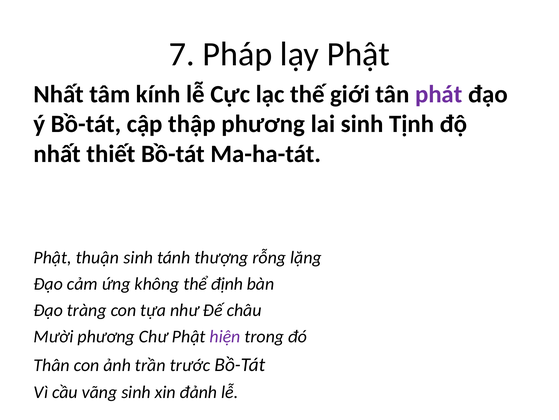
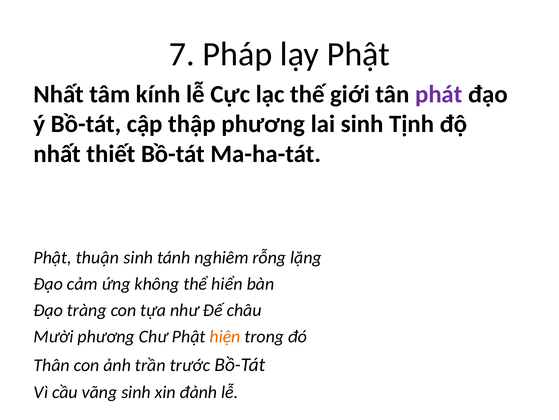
thượng: thượng -> nghiêm (221, 257)
định: định -> hiển (227, 283)
hiện colour: purple -> orange (225, 336)
